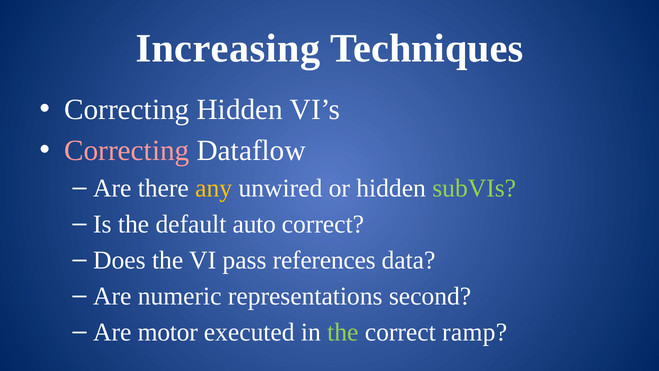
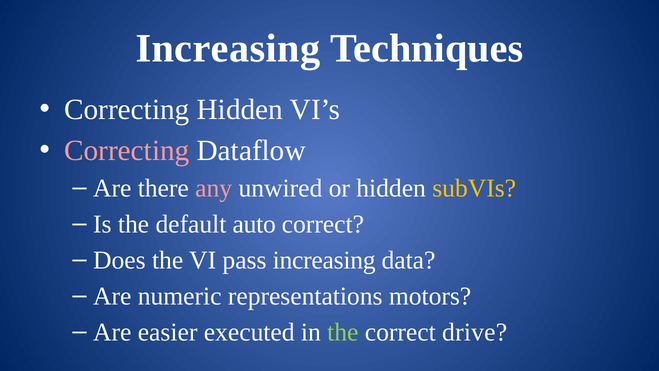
any colour: yellow -> pink (214, 188)
subVIs colour: light green -> yellow (474, 188)
pass references: references -> increasing (324, 260)
second: second -> motors (430, 296)
motor: motor -> easier (168, 332)
ramp: ramp -> drive (475, 332)
